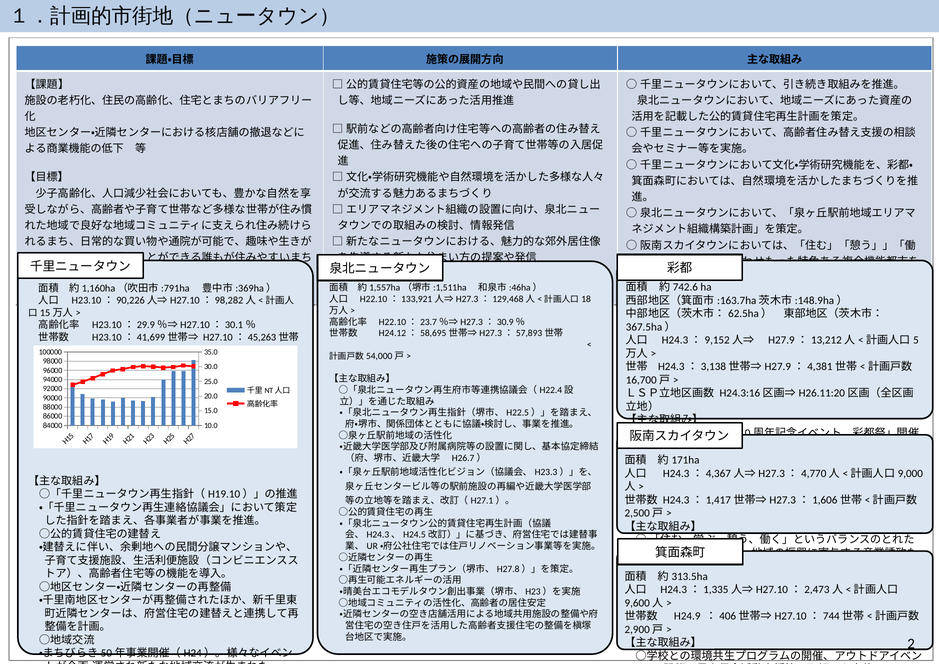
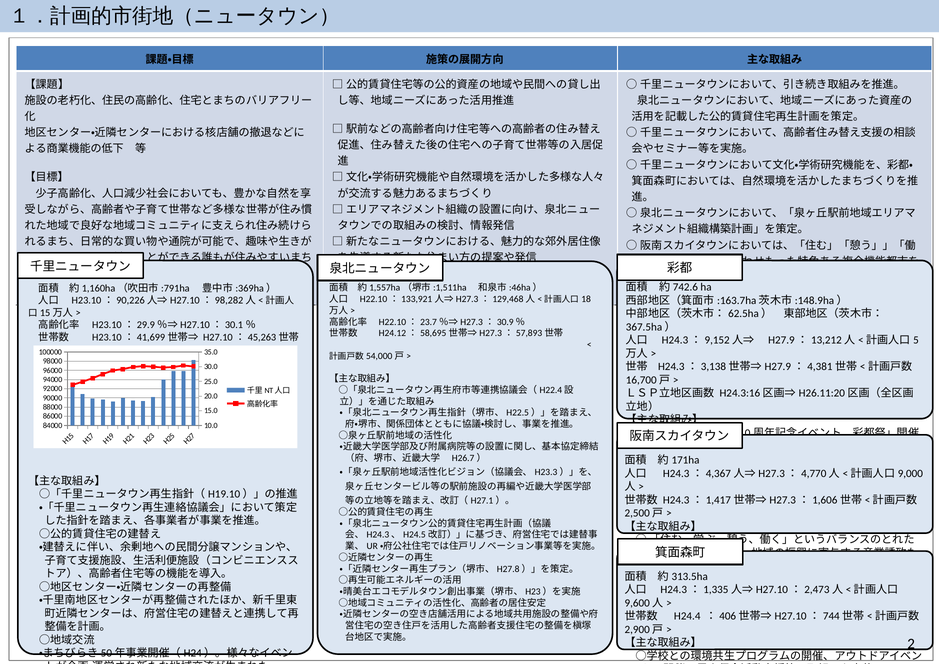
H24.9: H24.9 -> H24.4 (687, 616)
